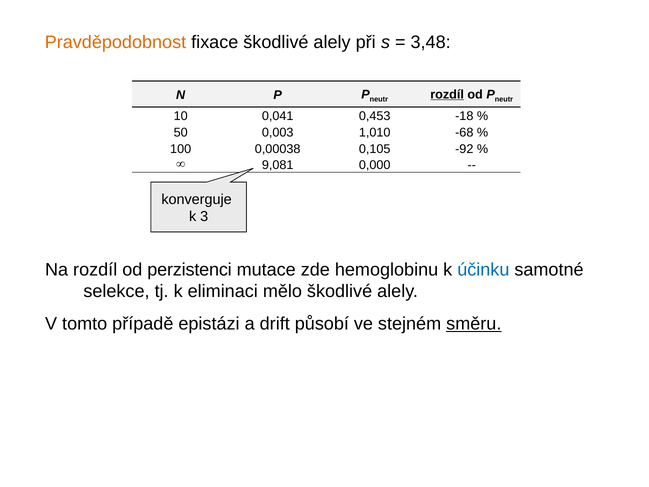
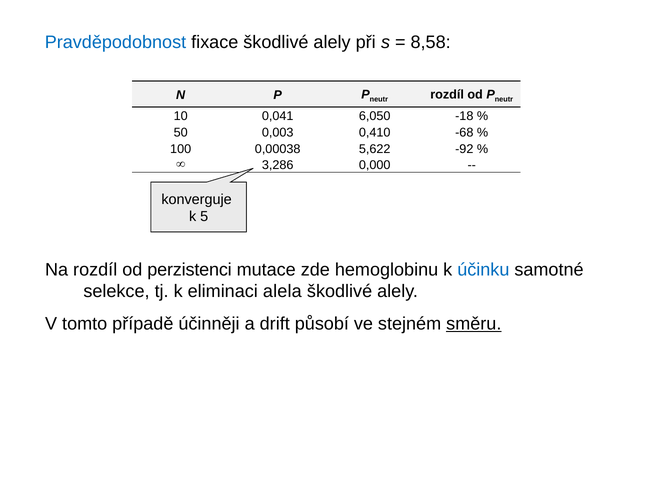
Pravděpodobnost colour: orange -> blue (115, 42)
3,48: 3,48 -> 8,58 (431, 42)
rozdíl underline: present -> none (447, 94)
0,453: 0,453 -> 6,050 (375, 116)
1,010: 1,010 -> 0,410 (375, 133)
0,105: 0,105 -> 5,622 (375, 149)
9,081: 9,081 -> 3,286 (278, 165)
3: 3 -> 5 (204, 217)
mělo: mělo -> alela (282, 291)
epistázi: epistázi -> účinněji (209, 324)
